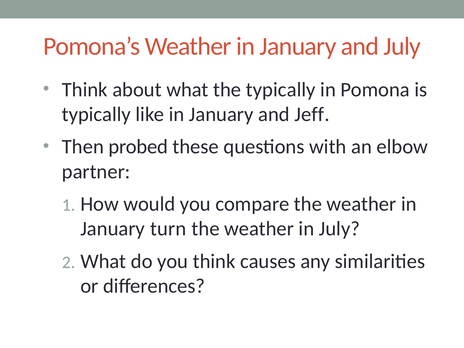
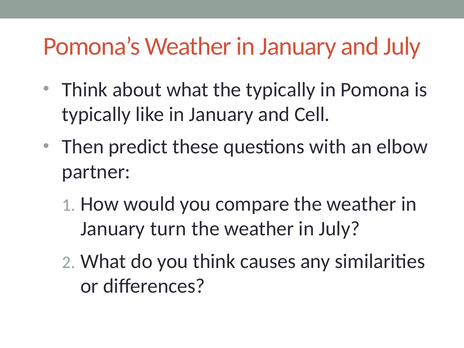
Jeff: Jeff -> Cell (312, 114)
probed: probed -> predict (138, 147)
